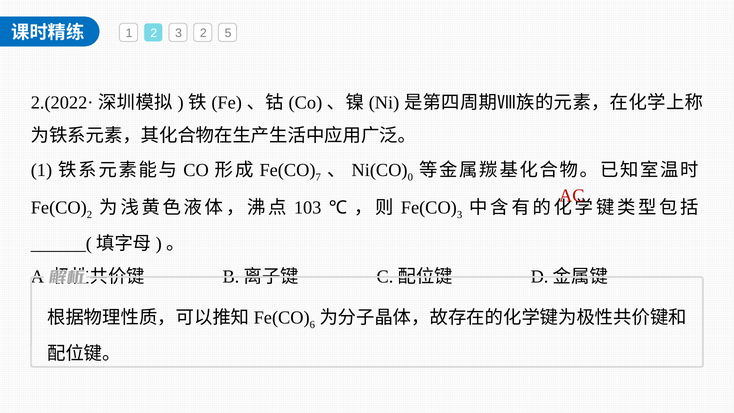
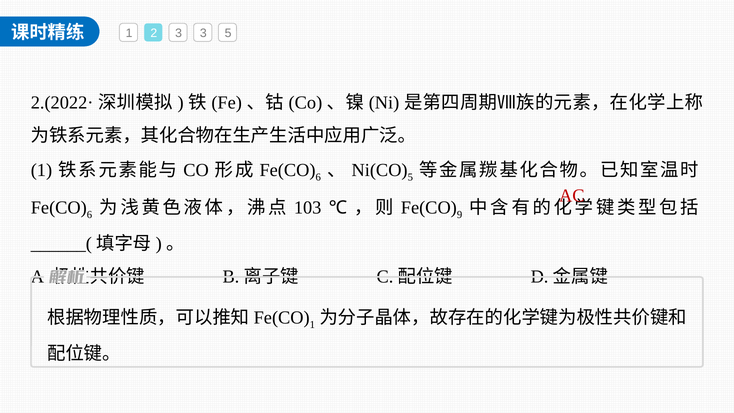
3 2: 2 -> 3 (203, 33)
7: 7 -> 6 (318, 177)
0: 0 -> 5 (410, 177)
2: 2 -> 6 (90, 215)
3: 3 -> 9 (460, 215)
6: 6 -> 1 (312, 325)
